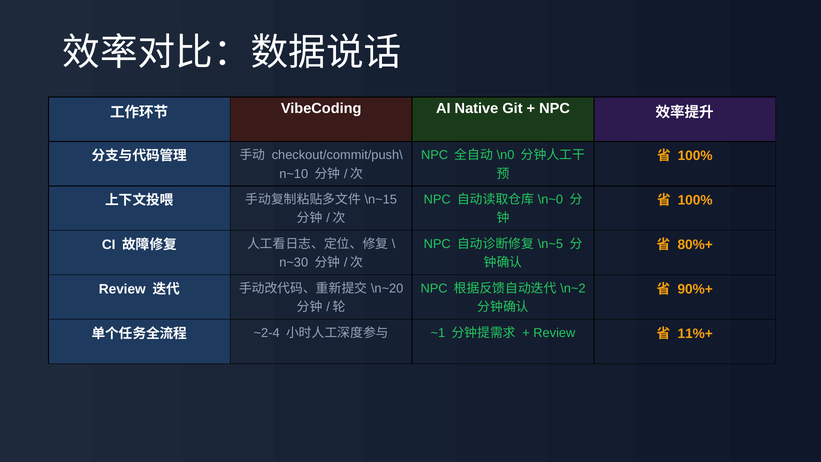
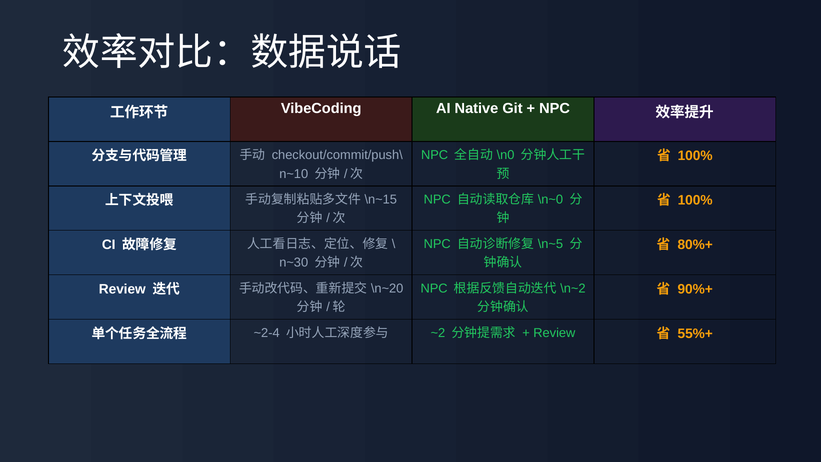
~1: ~1 -> ~2 (438, 333)
11%+: 11%+ -> 55%+ (695, 334)
